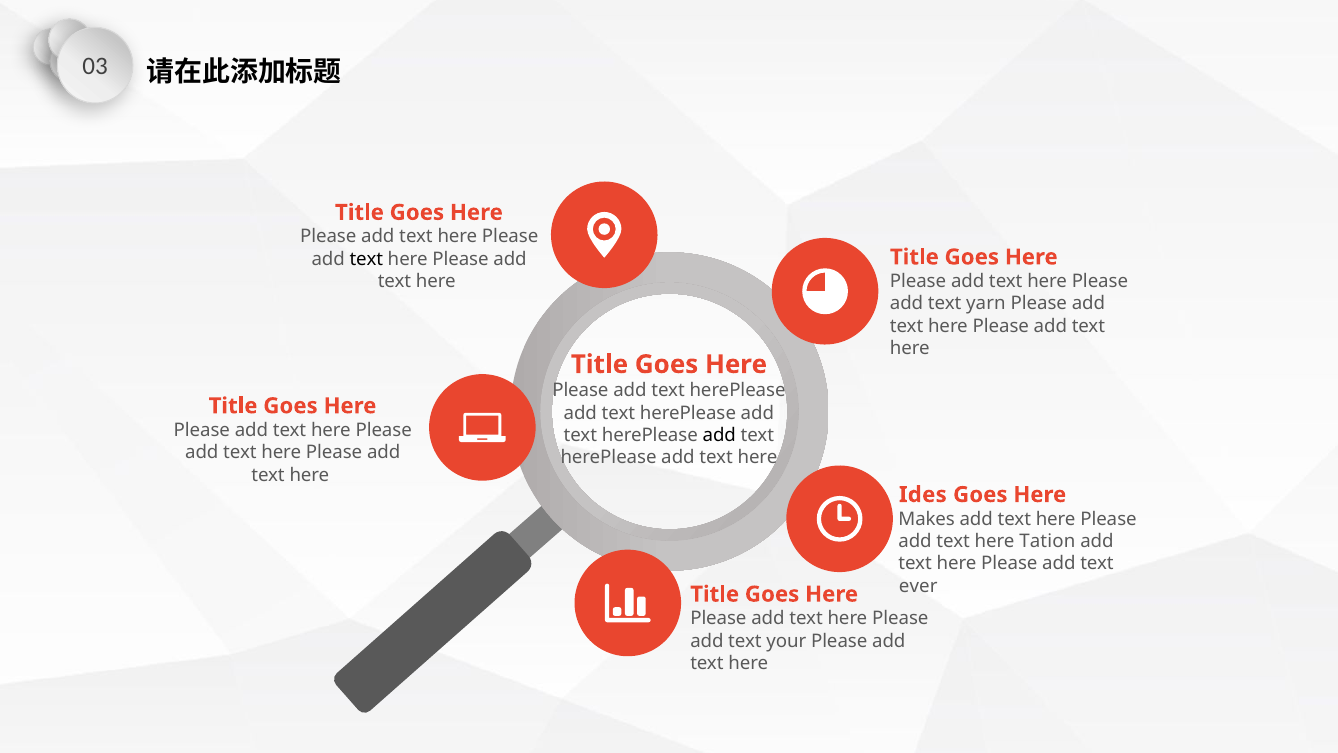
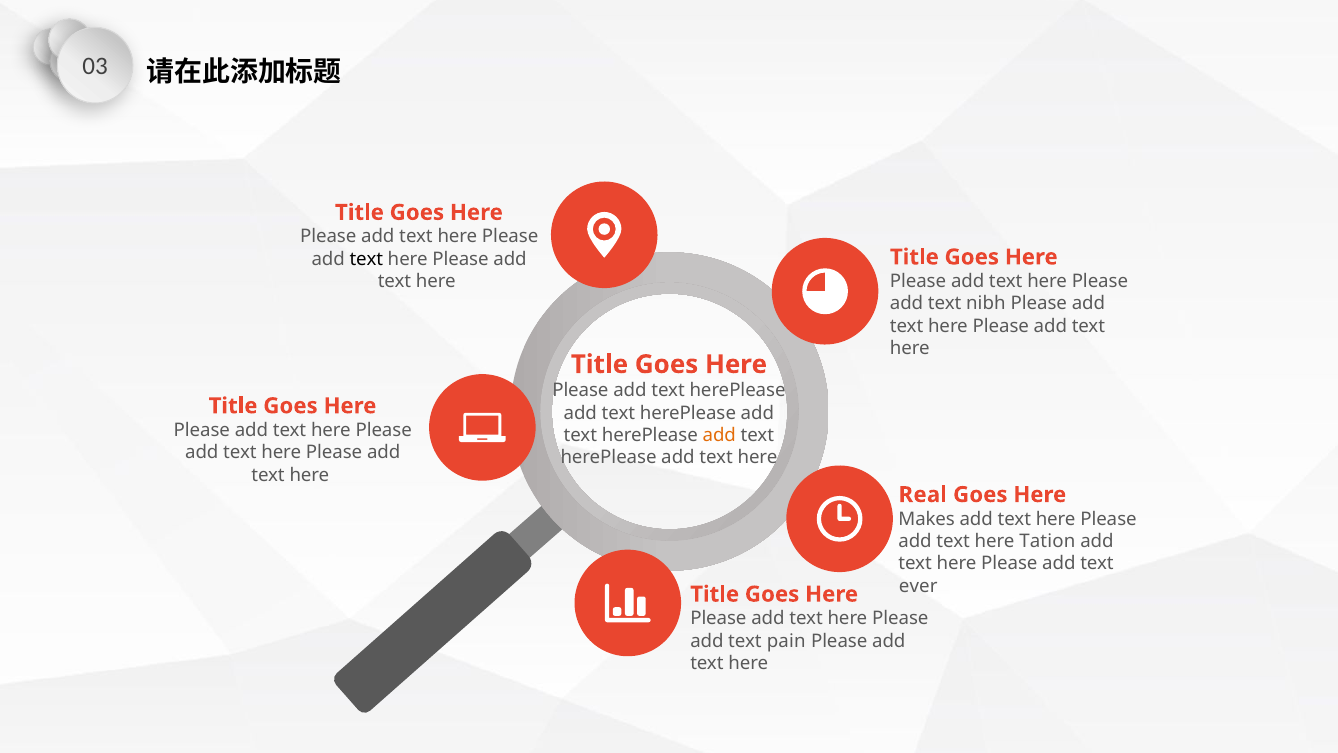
yarn: yarn -> nibh (986, 304)
add colour: black -> orange (719, 435)
Ides: Ides -> Real (923, 494)
your: your -> pain (786, 641)
